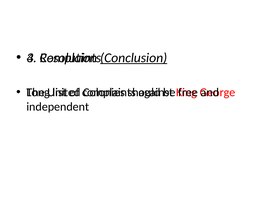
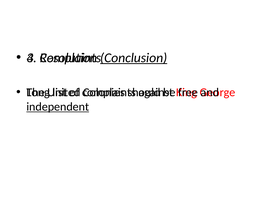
independent underline: none -> present (58, 107)
